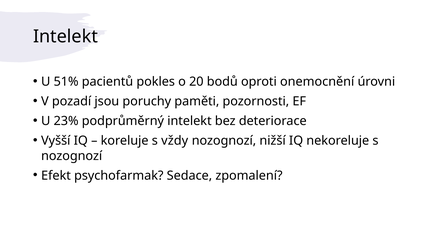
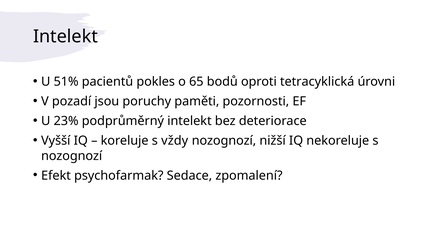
20: 20 -> 65 (196, 82)
onemocnění: onemocnění -> tetracyklická (317, 82)
